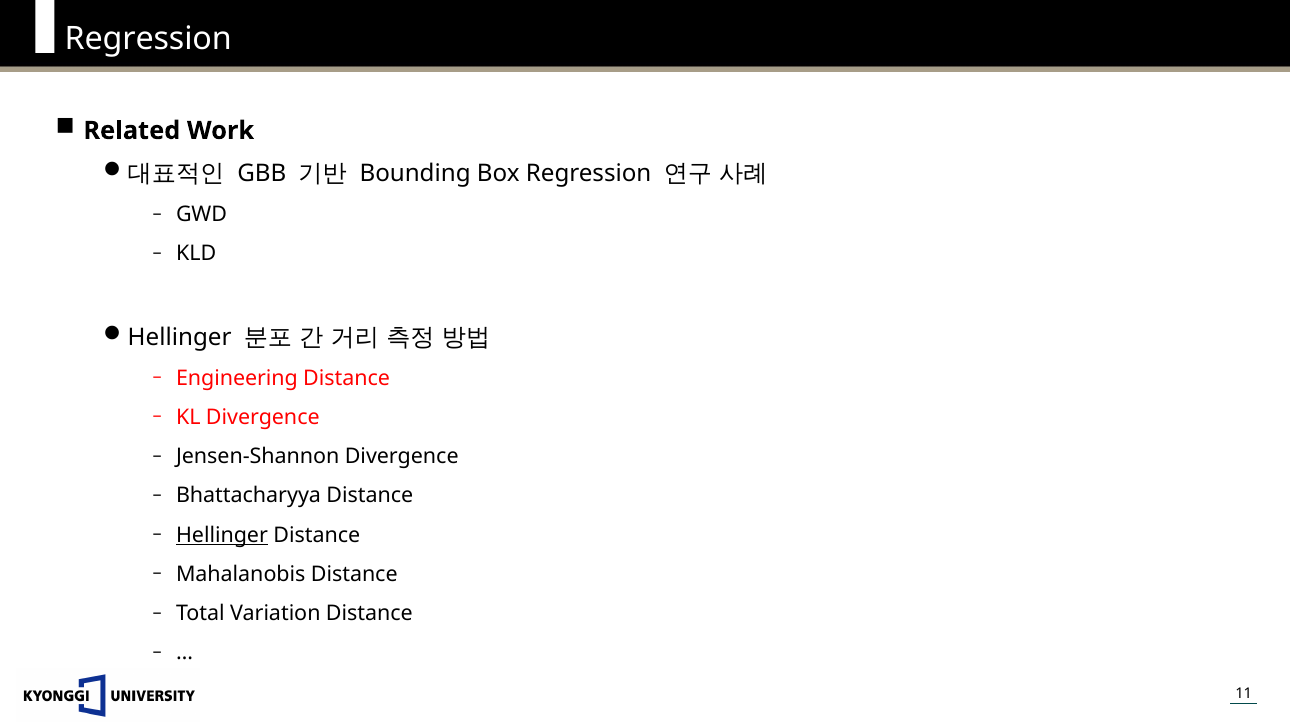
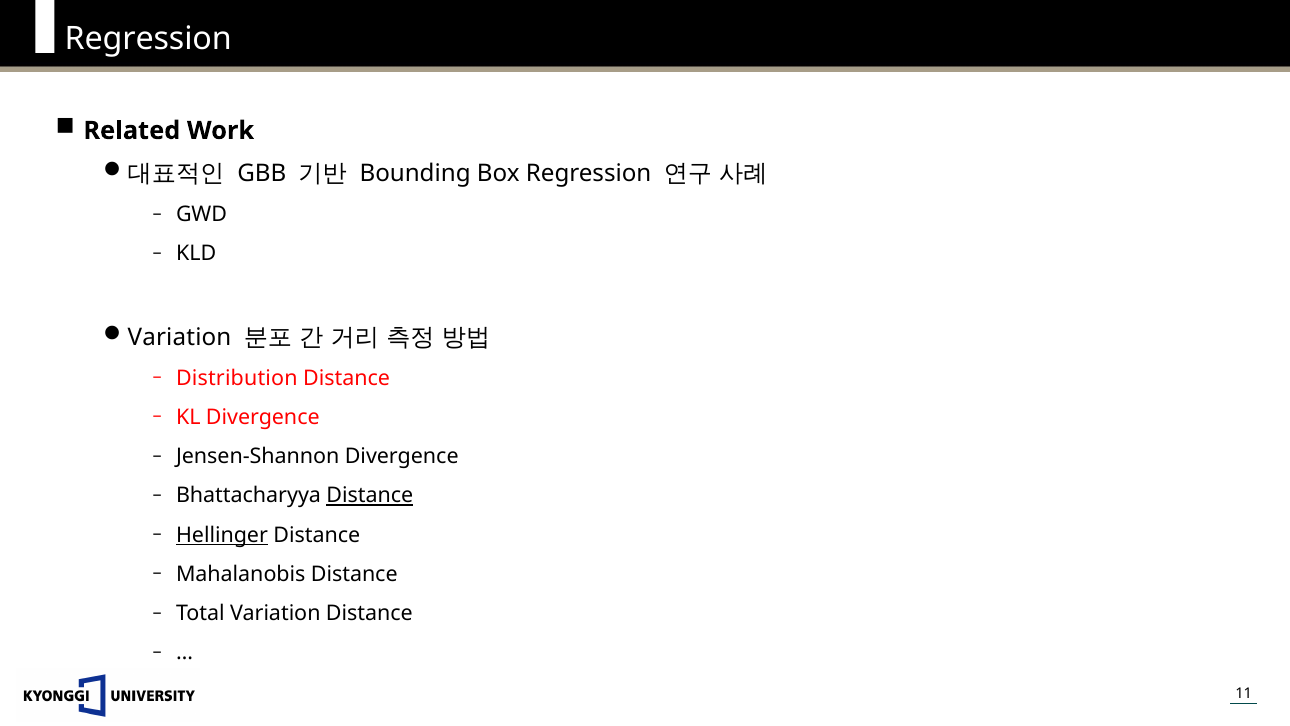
Hellinger: Hellinger -> Variation (180, 337)
Engineering: Engineering -> Distribution (237, 378)
Distance underline: none -> present (370, 495)
